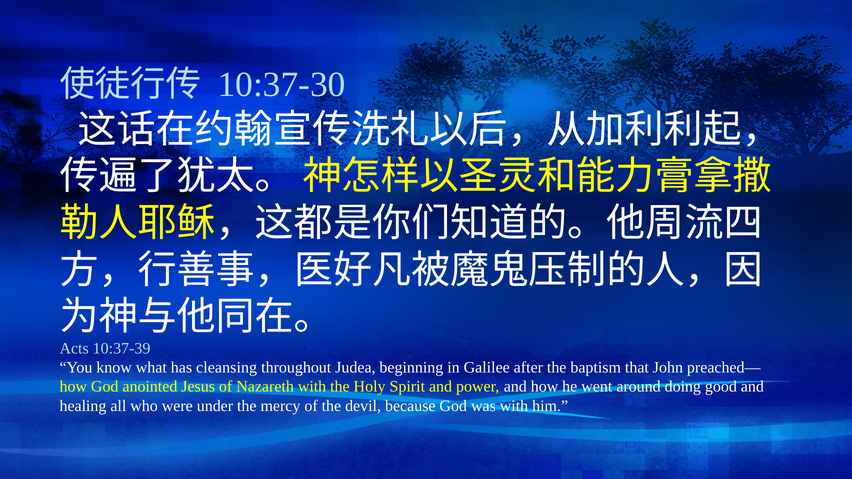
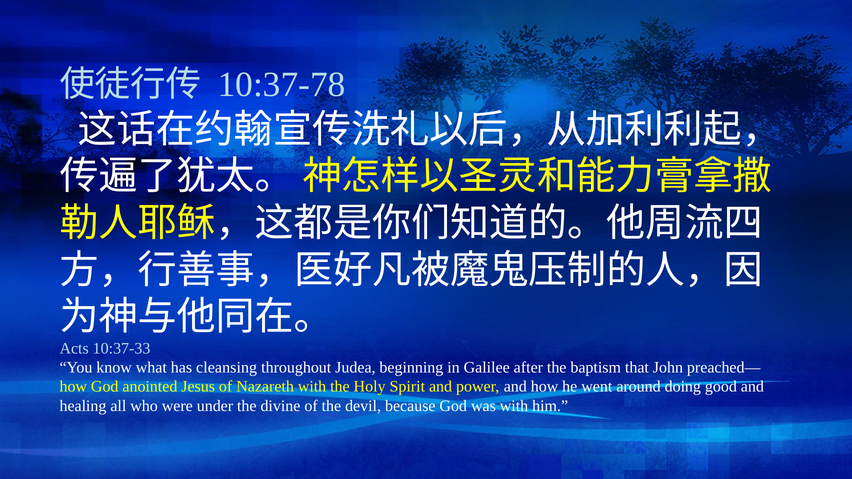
10:37-30: 10:37-30 -> 10:37-78 (282, 85)
10:37-39: 10:37-39 -> 10:37-33 (122, 349)
mercy: mercy -> divine (280, 406)
